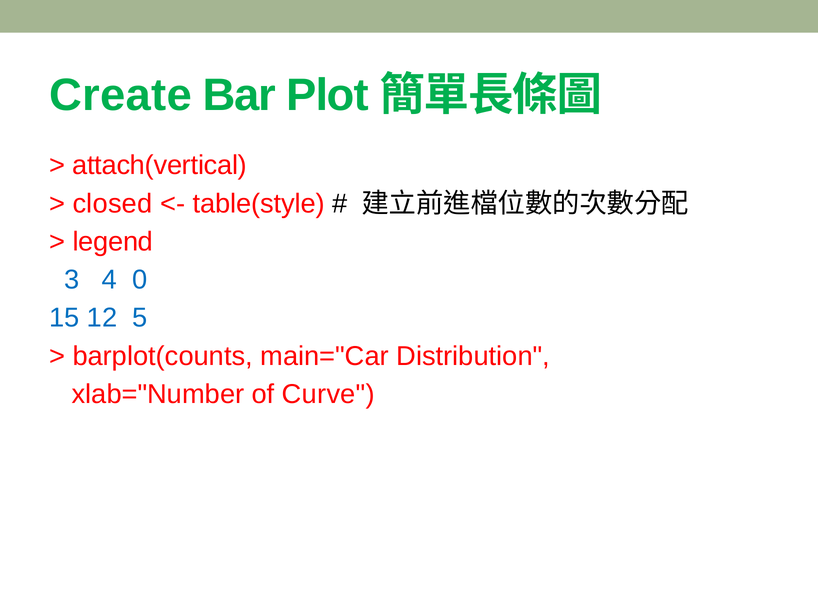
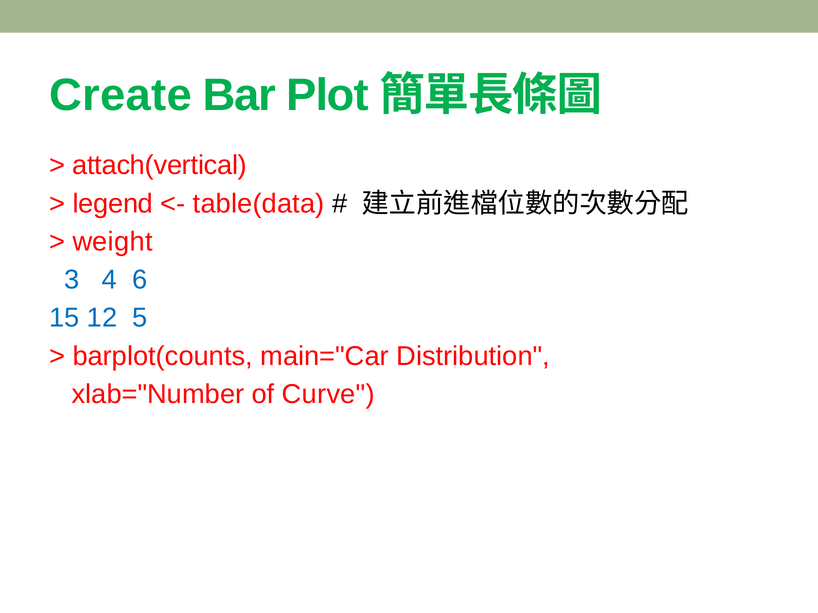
closed: closed -> legend (113, 204)
table(style: table(style -> table(data (259, 204)
legend: legend -> weight (113, 242)
0: 0 -> 6 (140, 280)
